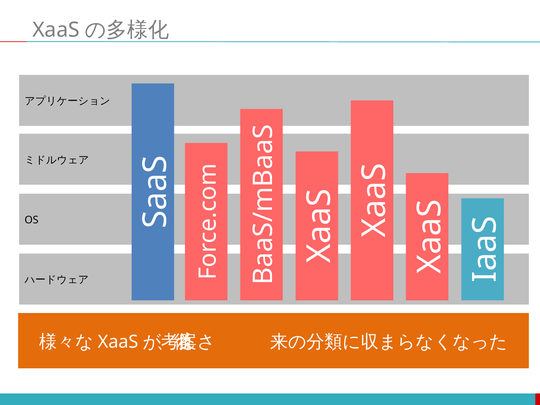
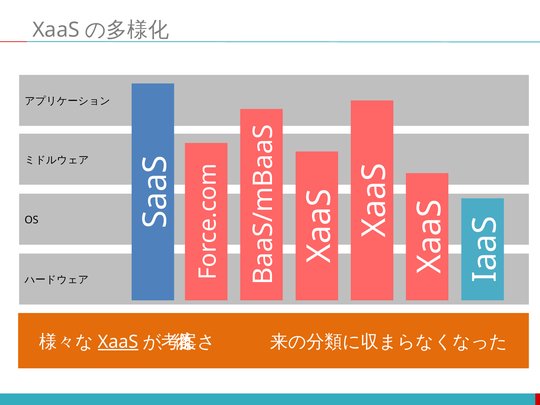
XaaS underline: none -> present (118, 342)
